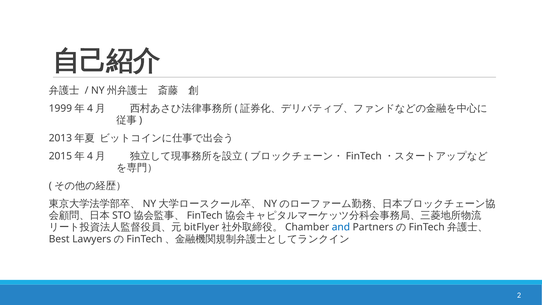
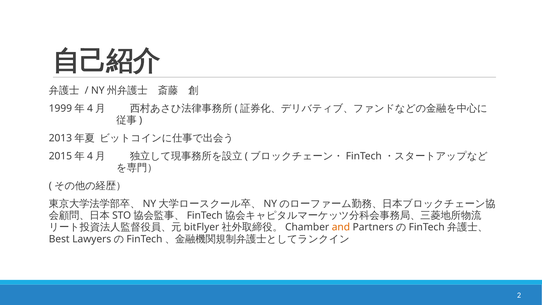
and colour: blue -> orange (341, 227)
